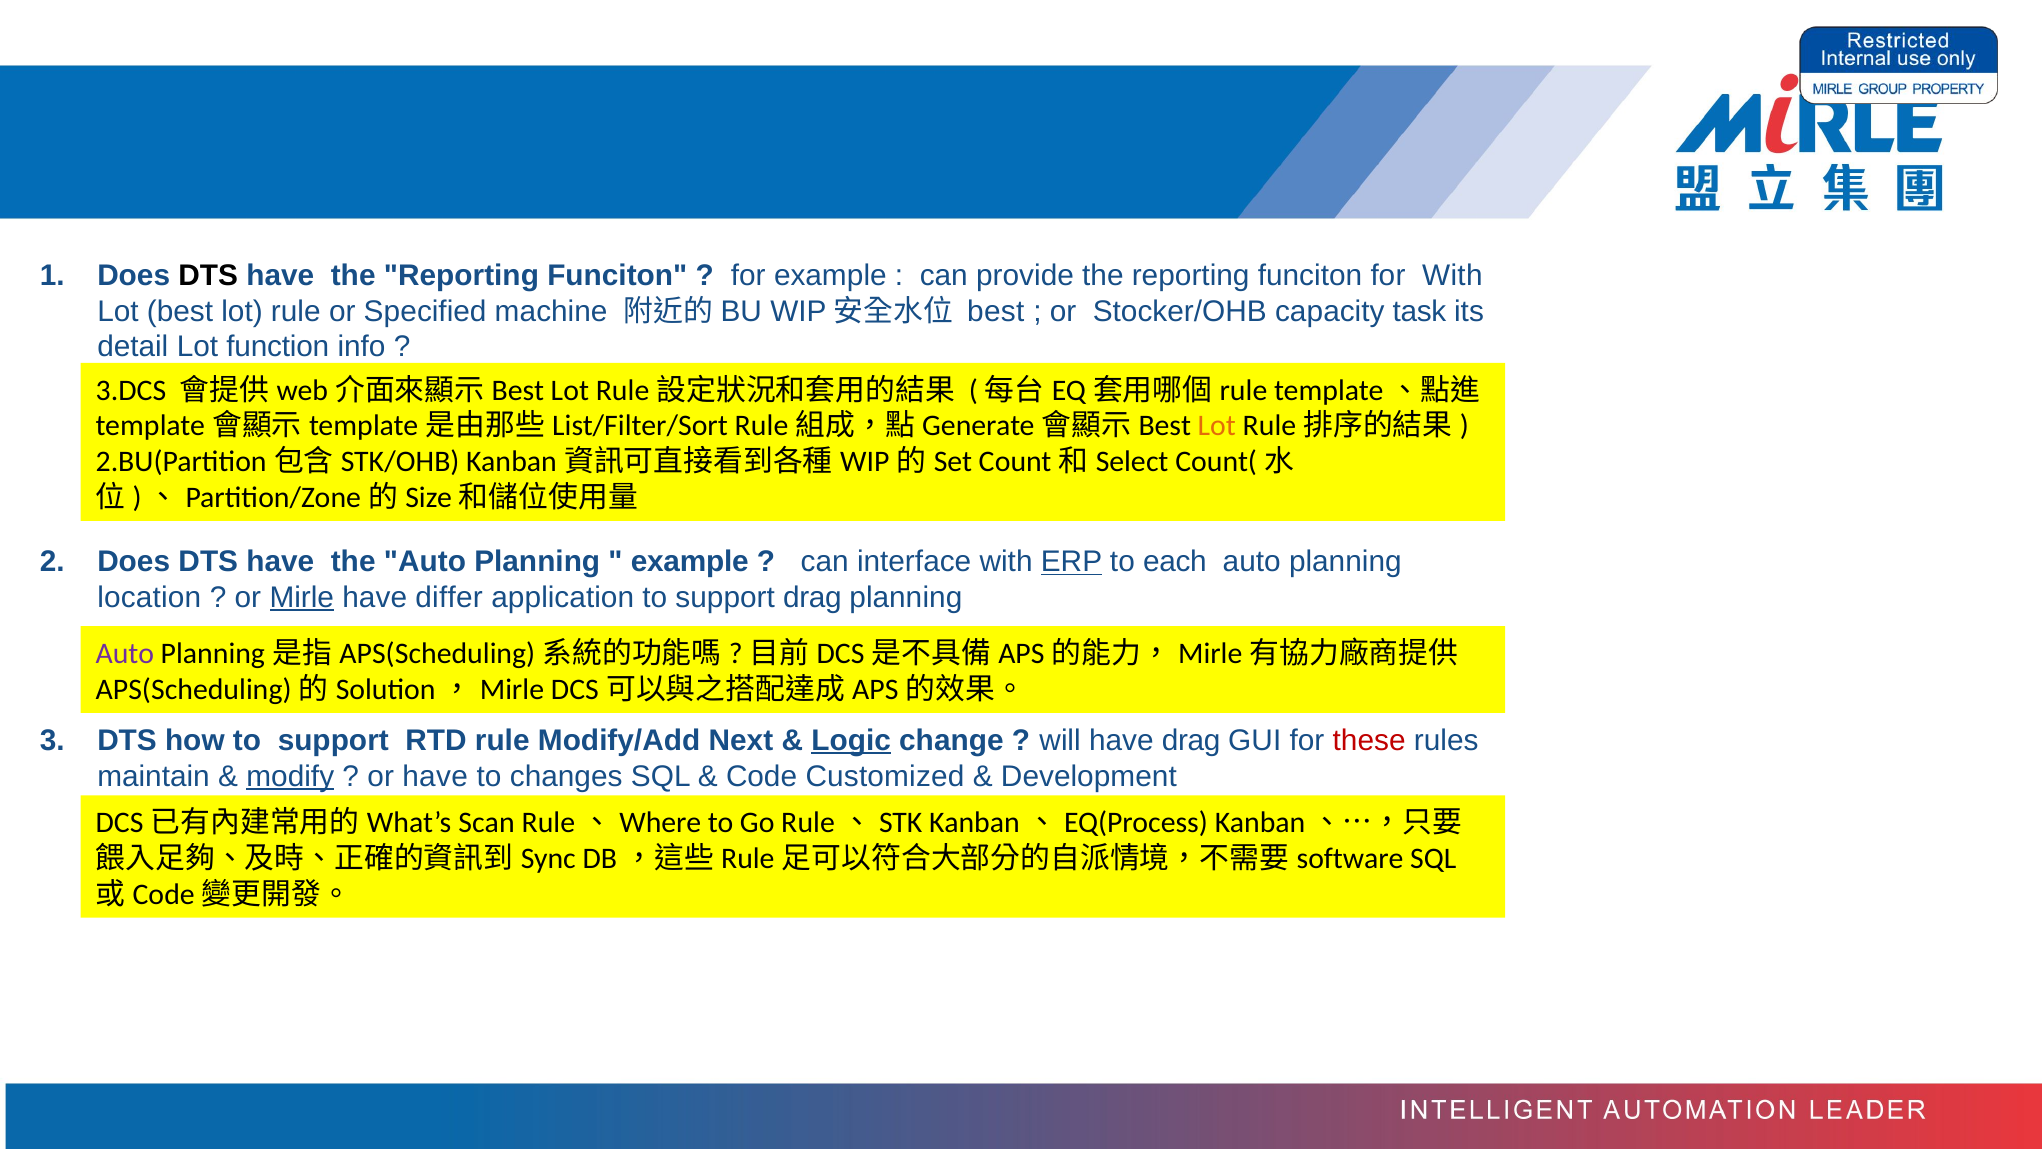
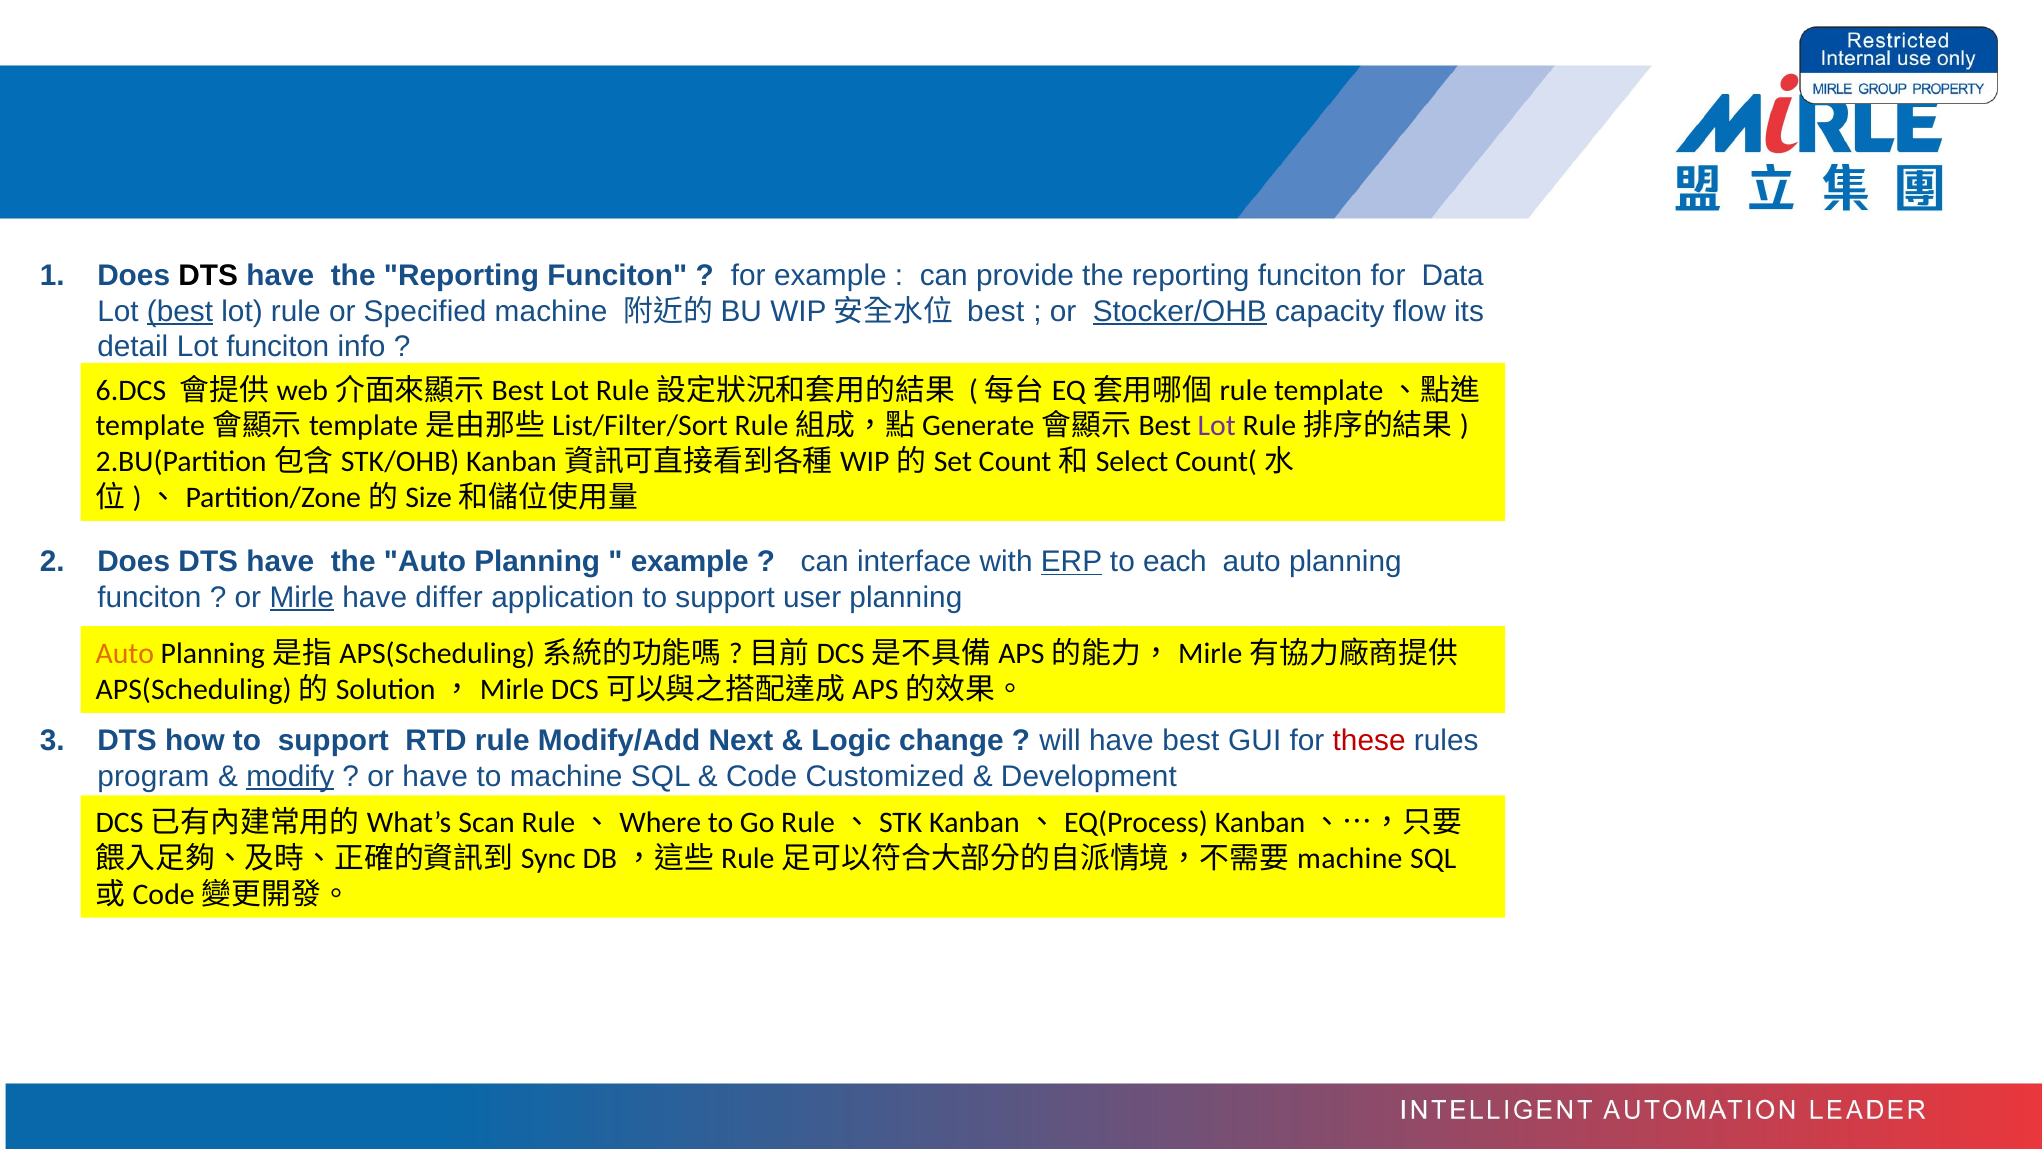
for With: With -> Data (1453, 275)
best underline: none -> present (180, 311)
Stocker/OHB underline: none -> present (1180, 311)
task: task -> flow (1419, 311)
Lot function: function -> funciton (278, 347)
3.DCS: 3.DCS -> 6.DCS (131, 390)
Lot colour: orange -> purple (1217, 426)
location: location -> funciton (149, 597)
support drag: drag -> user (812, 597)
Auto colour: purple -> orange (125, 654)
Logic underline: present -> none (851, 740)
have drag: drag -> best (1191, 740)
maintain: maintain -> program (153, 776)
to changes: changes -> machine (566, 776)
software: software -> machine (1350, 858)
